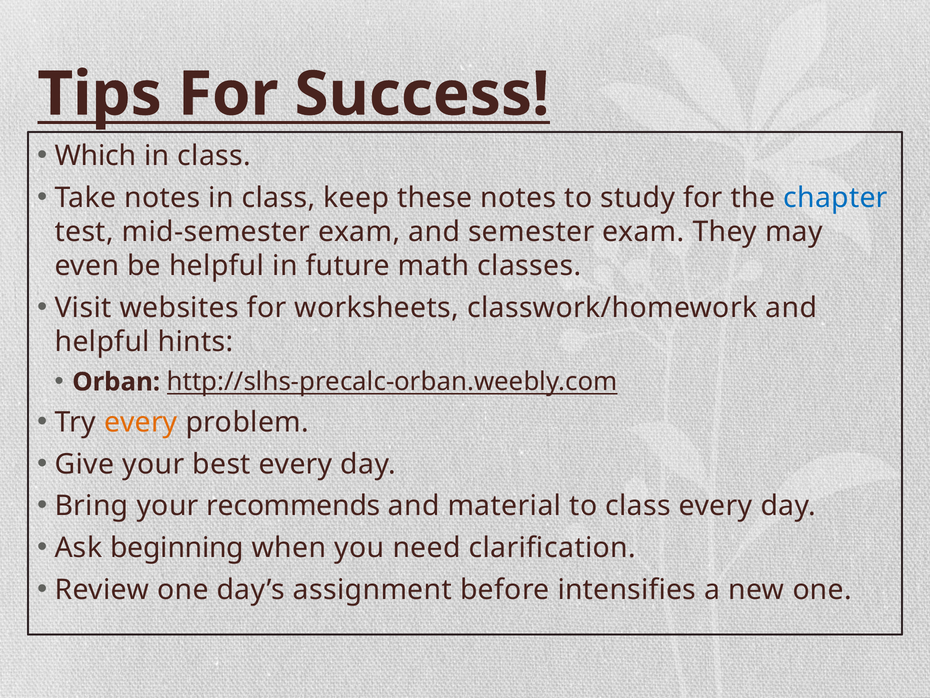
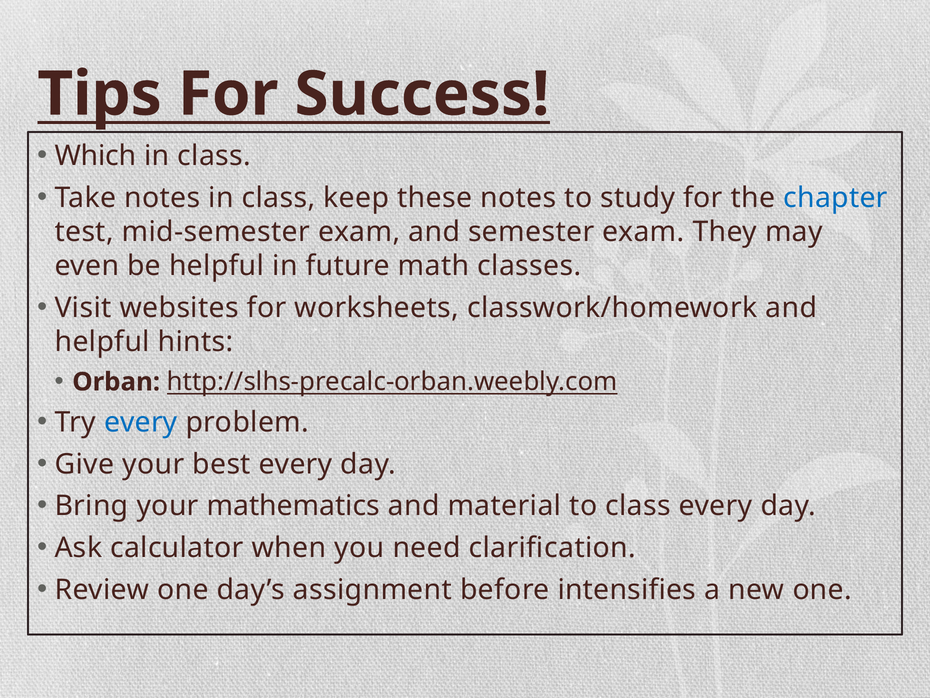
every colour: orange -> blue (141, 422)
recommends: recommends -> mathematics (293, 506)
beginning: beginning -> calculator (177, 548)
